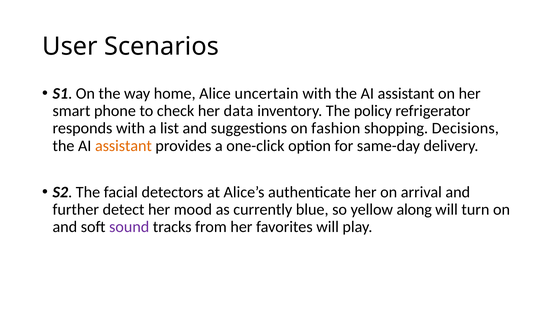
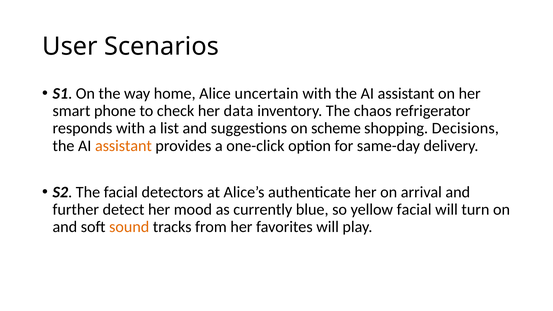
policy: policy -> chaos (373, 111)
fashion: fashion -> scheme (336, 128)
yellow along: along -> facial (414, 210)
sound colour: purple -> orange (129, 227)
